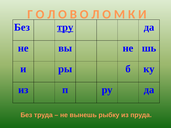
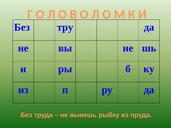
тру underline: present -> none (65, 27)
